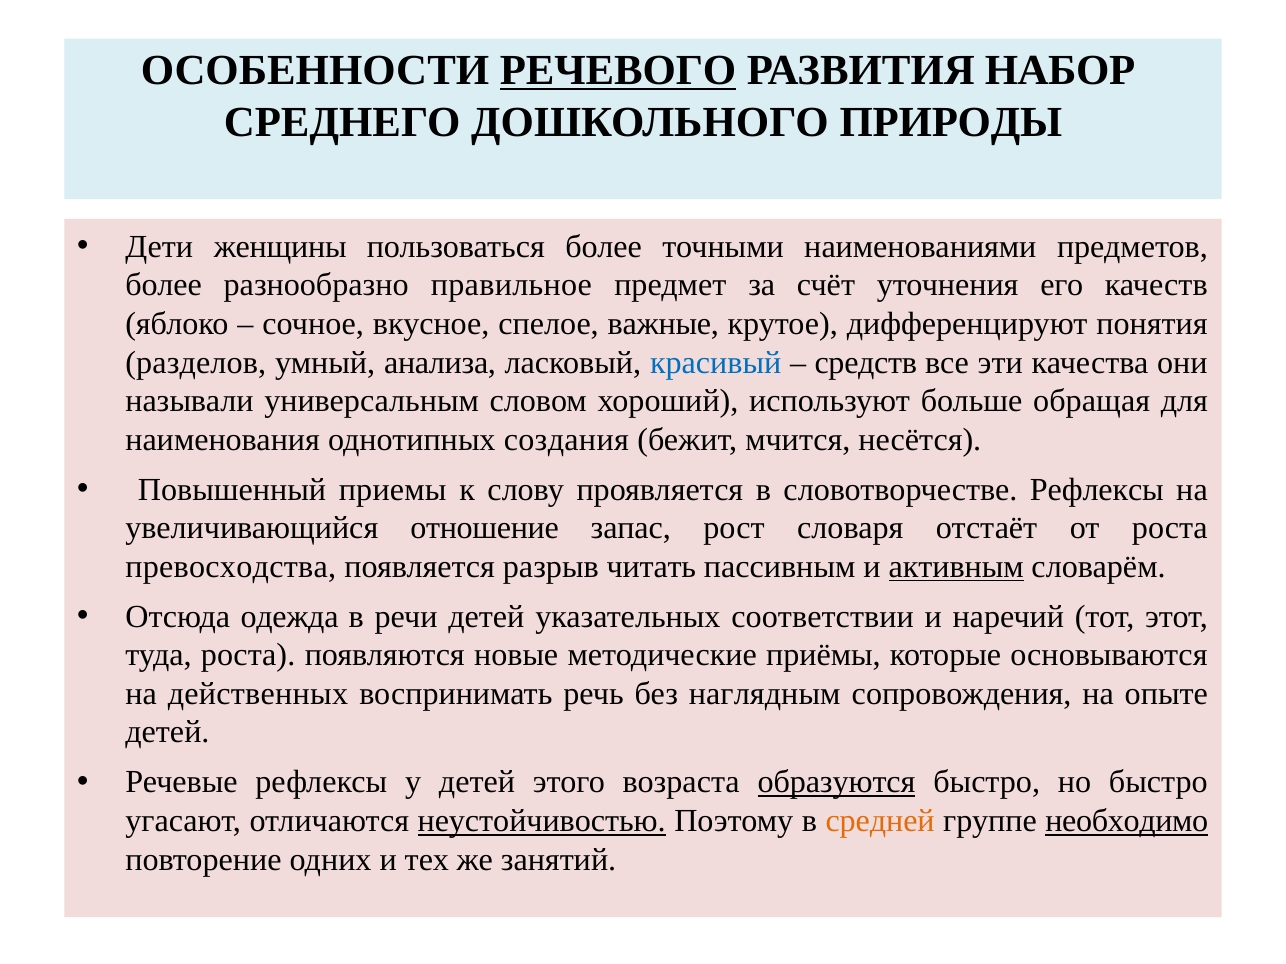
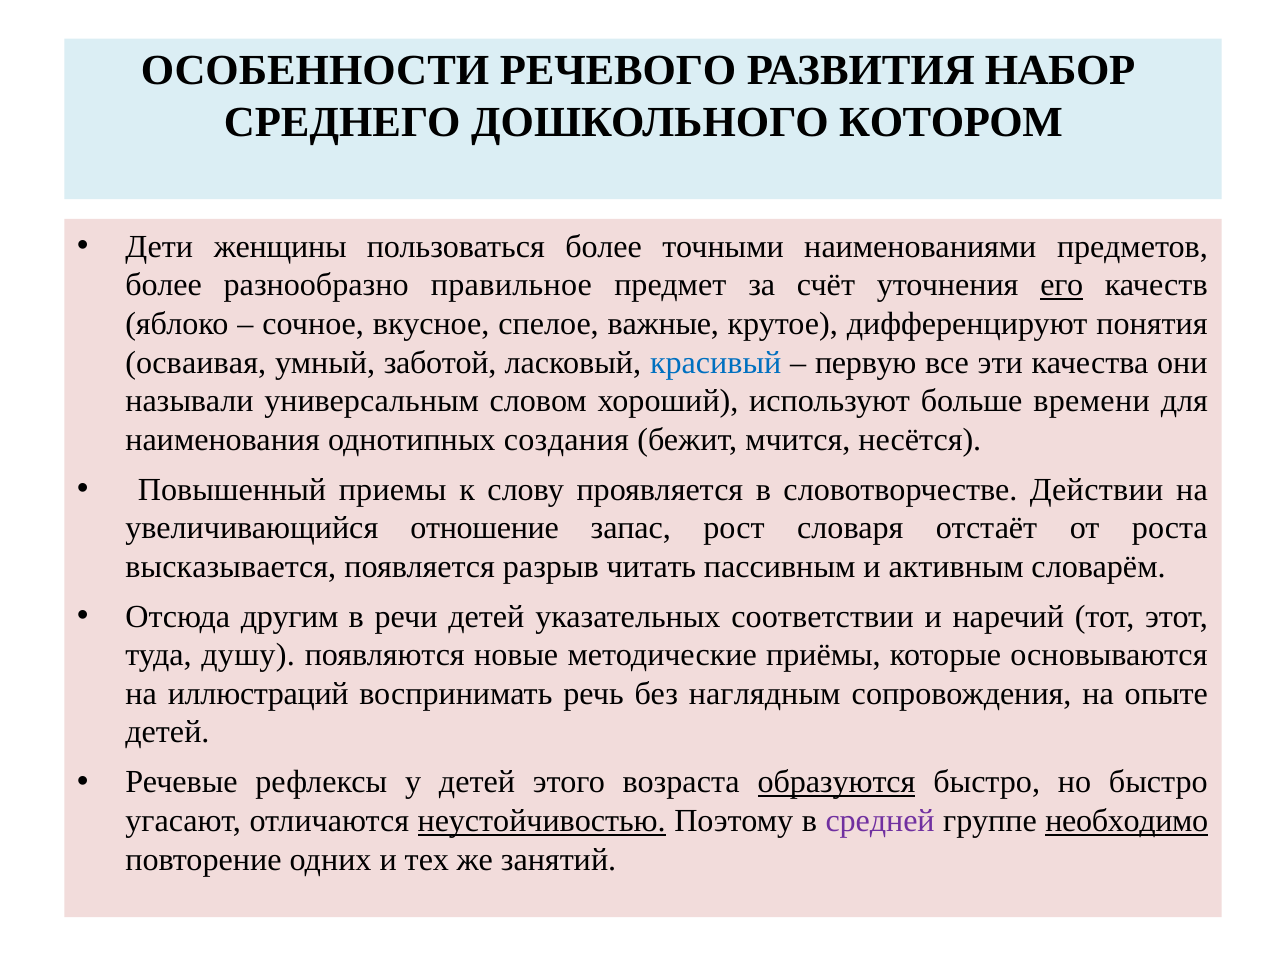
РЕЧЕВОГО underline: present -> none (618, 71)
ПРИРОДЫ: ПРИРОДЫ -> КОТОРОМ (951, 122)
его underline: none -> present (1062, 285)
разделов: разделов -> осваивая (196, 363)
анализа: анализа -> заботой (440, 363)
средств: средств -> первую (866, 363)
обращая: обращая -> времени (1092, 401)
словотворчестве Рефлексы: Рефлексы -> Действии (1097, 490)
превосходства: превосходства -> высказывается (231, 567)
активным underline: present -> none (956, 567)
одежда: одежда -> другим (290, 617)
туда роста: роста -> душу (248, 656)
действенных: действенных -> иллюстраций (258, 694)
средней colour: orange -> purple (880, 821)
